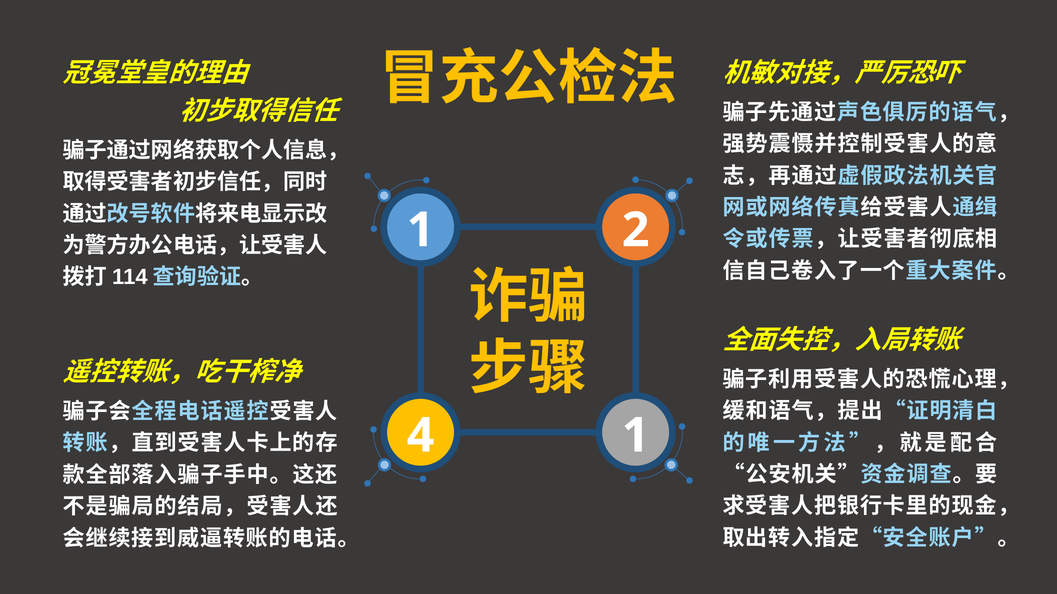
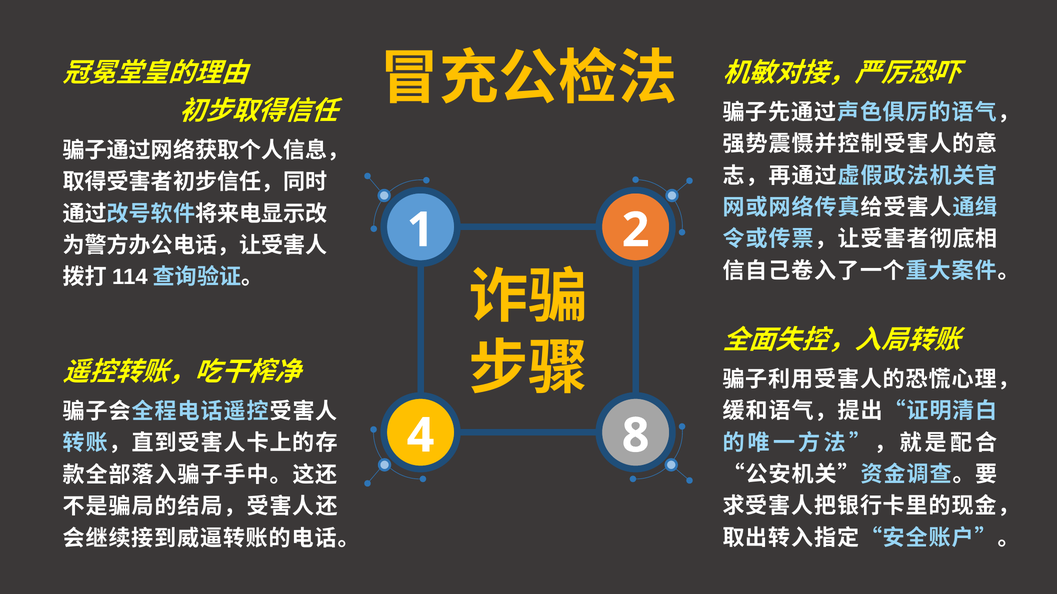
4 1: 1 -> 8 (636, 436)
